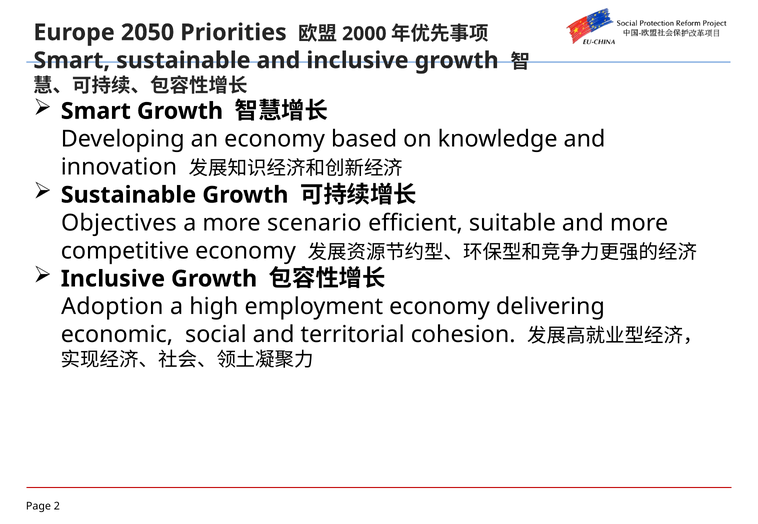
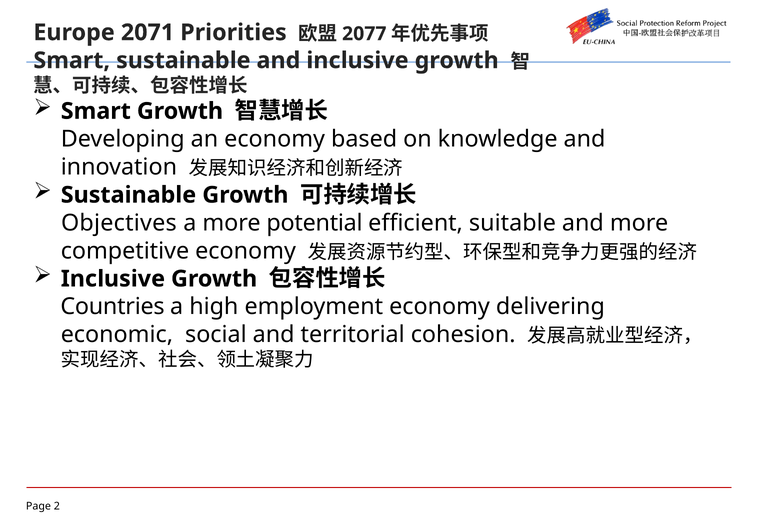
2050: 2050 -> 2071 (148, 33)
2000: 2000 -> 2077 (364, 34)
scenario: scenario -> potential (315, 223)
Adoption: Adoption -> Countries (113, 307)
